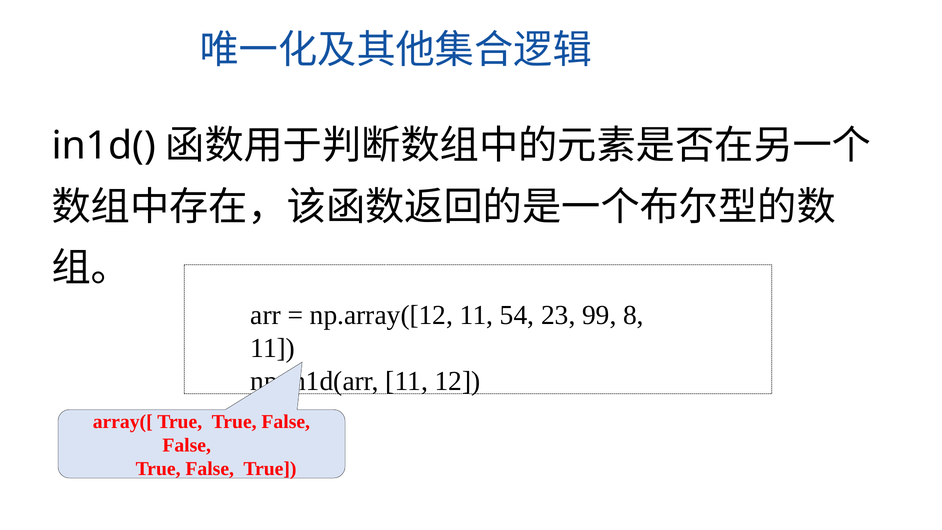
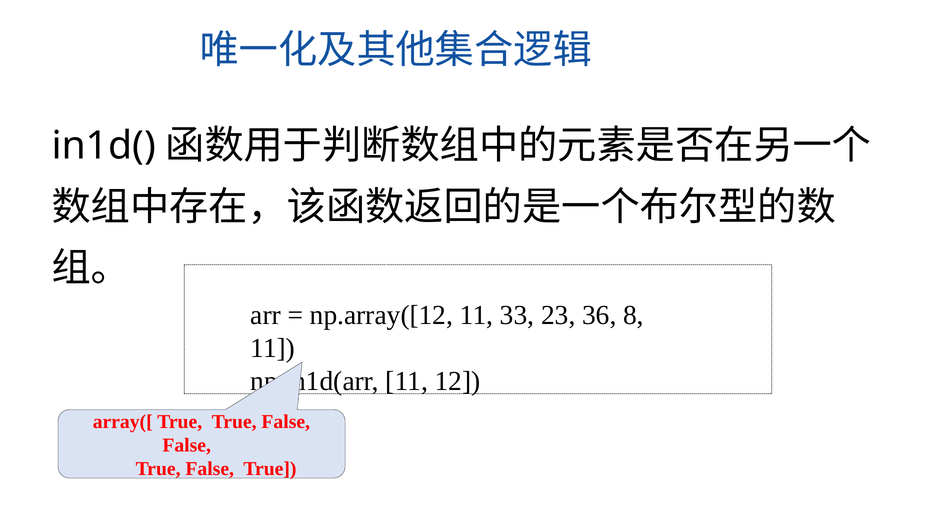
54: 54 -> 33 (517, 315)
99: 99 -> 36 (599, 315)
